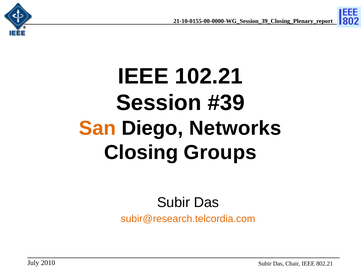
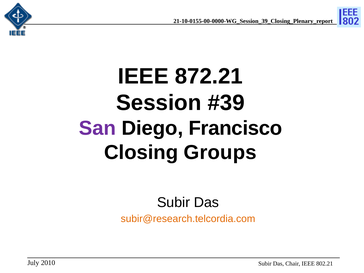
102.21: 102.21 -> 872.21 (209, 76)
San colour: orange -> purple (97, 128)
Networks: Networks -> Francisco (235, 128)
